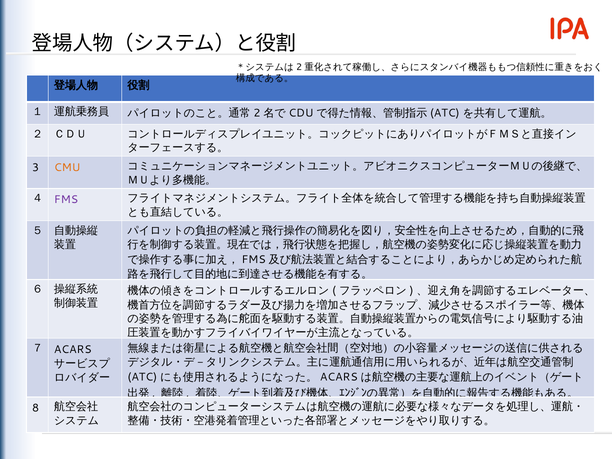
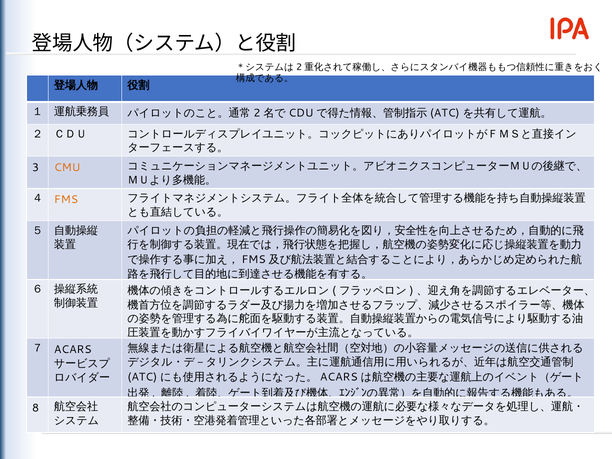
FMS colour: purple -> orange (66, 200)
